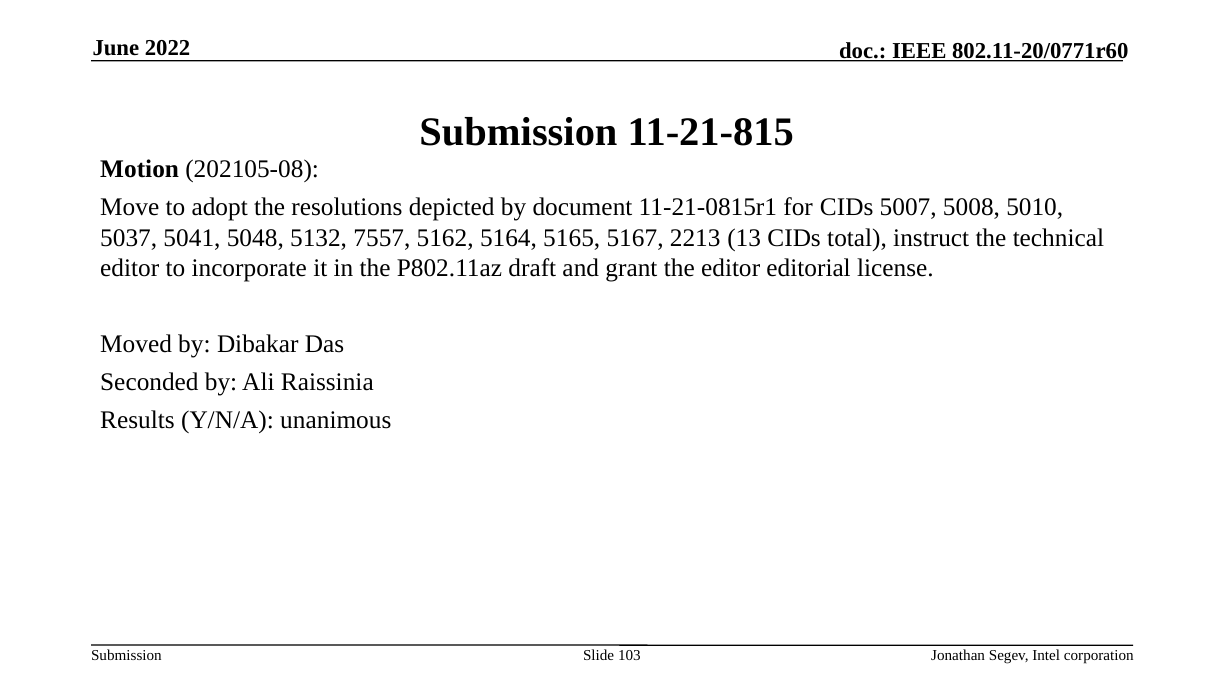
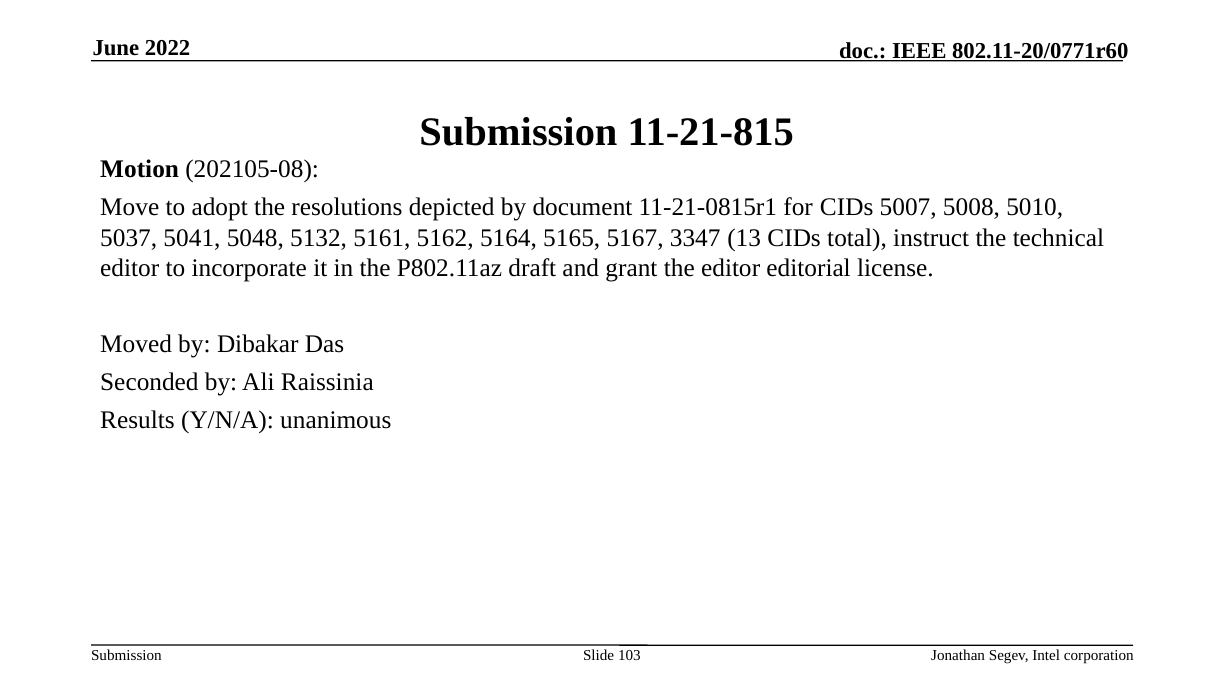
7557: 7557 -> 5161 (382, 238)
2213: 2213 -> 3347 (695, 238)
